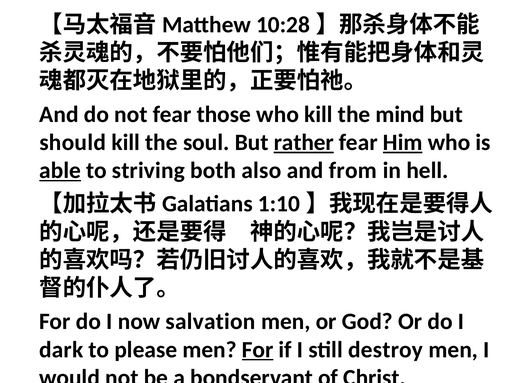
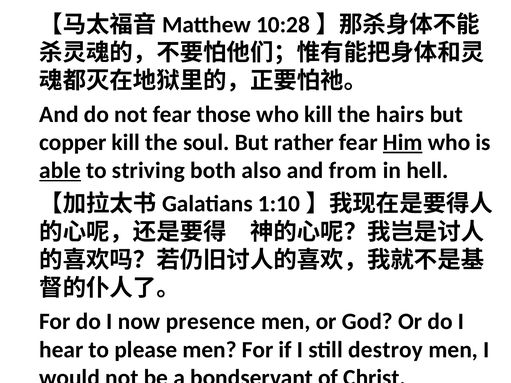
mind: mind -> hairs (400, 114)
should: should -> copper (73, 143)
rather underline: present -> none (304, 143)
salvation: salvation -> presence (211, 322)
dark: dark -> hear (61, 350)
For underline: present -> none (258, 350)
